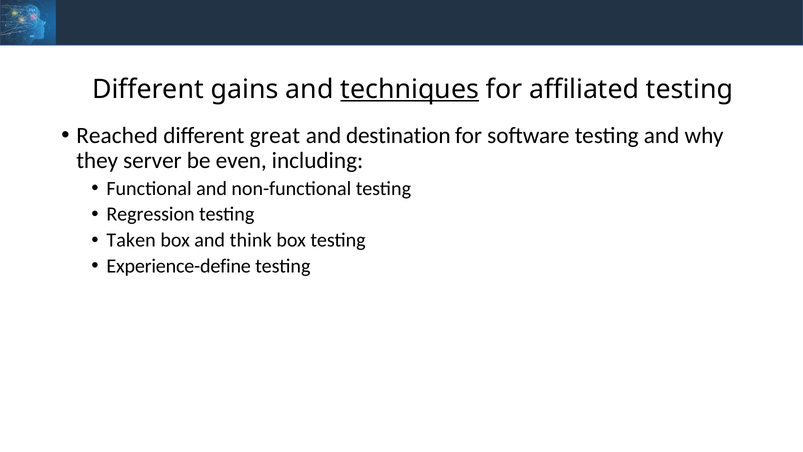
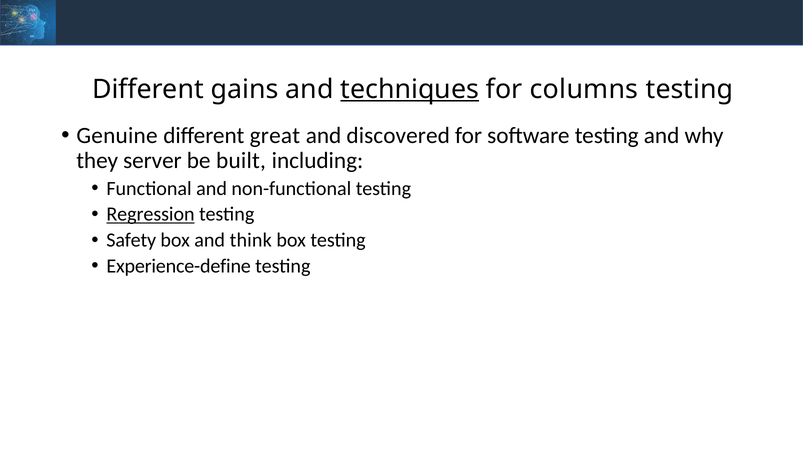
affiliated: affiliated -> columns (584, 89)
Reached: Reached -> Genuine (117, 136)
destination: destination -> discovered (398, 136)
even: even -> built (241, 161)
Regression underline: none -> present (150, 214)
Taken: Taken -> Safety (131, 240)
